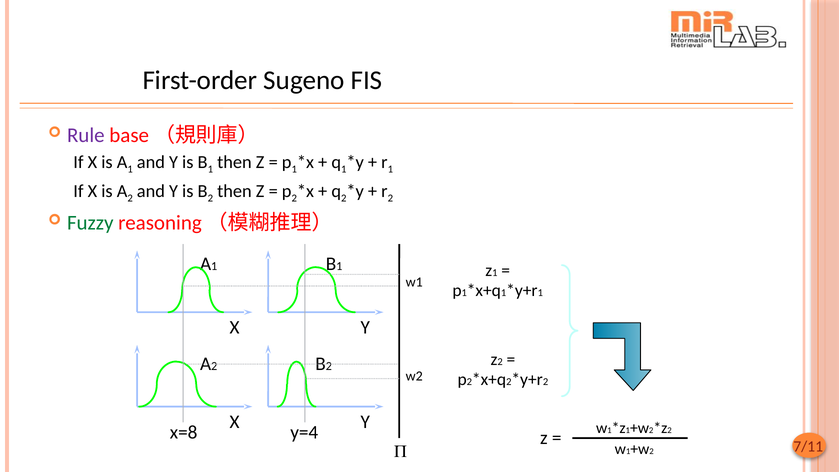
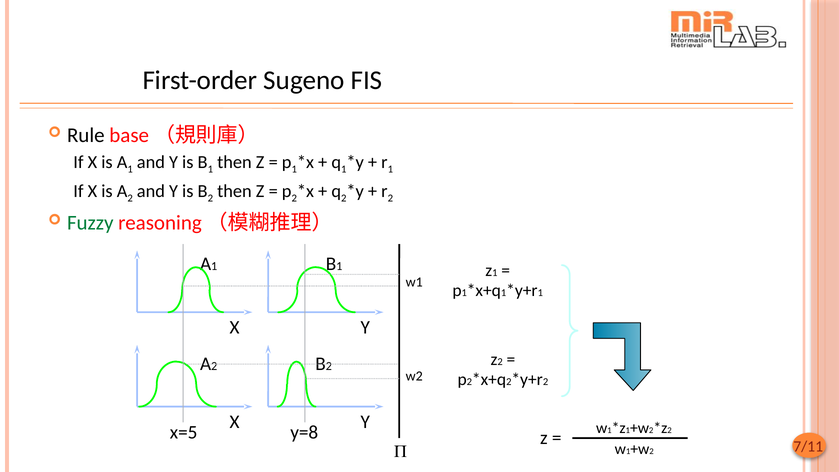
Rule colour: purple -> black (86, 135)
x=8: x=8 -> x=5 (184, 432)
y=4: y=4 -> y=8 (304, 432)
